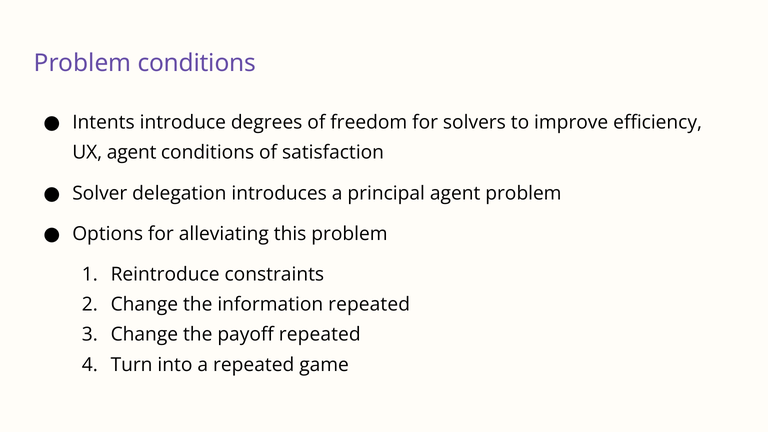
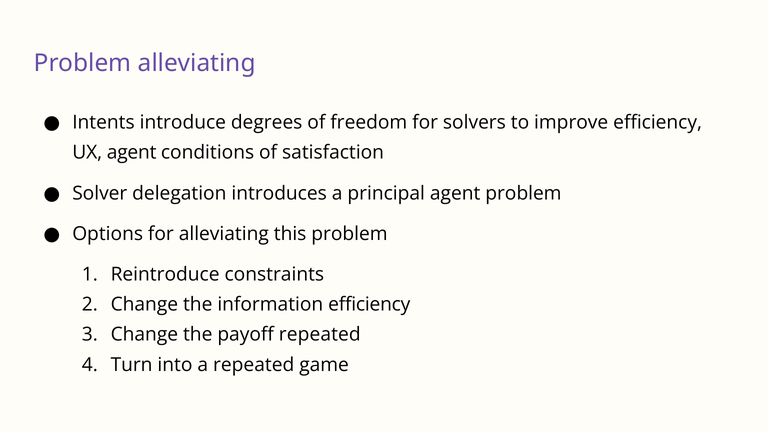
Problem conditions: conditions -> alleviating (197, 63)
information repeated: repeated -> efficiency (369, 305)
